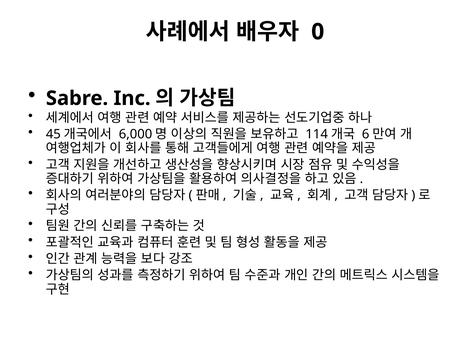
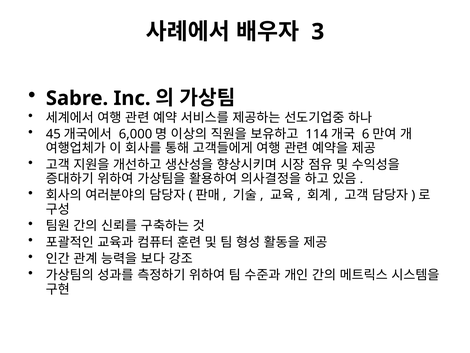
0: 0 -> 3 (318, 32)
